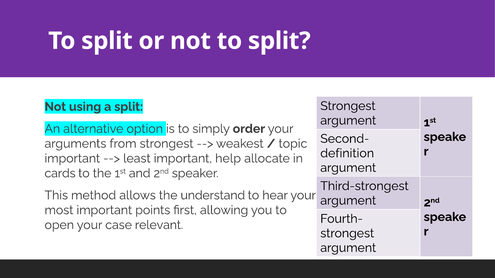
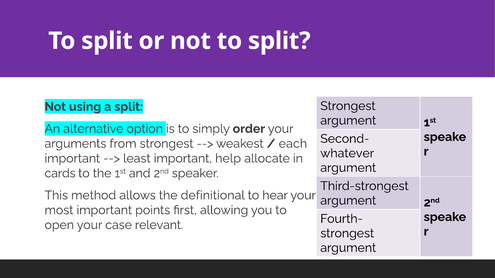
topic: topic -> each (293, 144)
definition: definition -> whatever (347, 153)
understand: understand -> definitional (213, 196)
